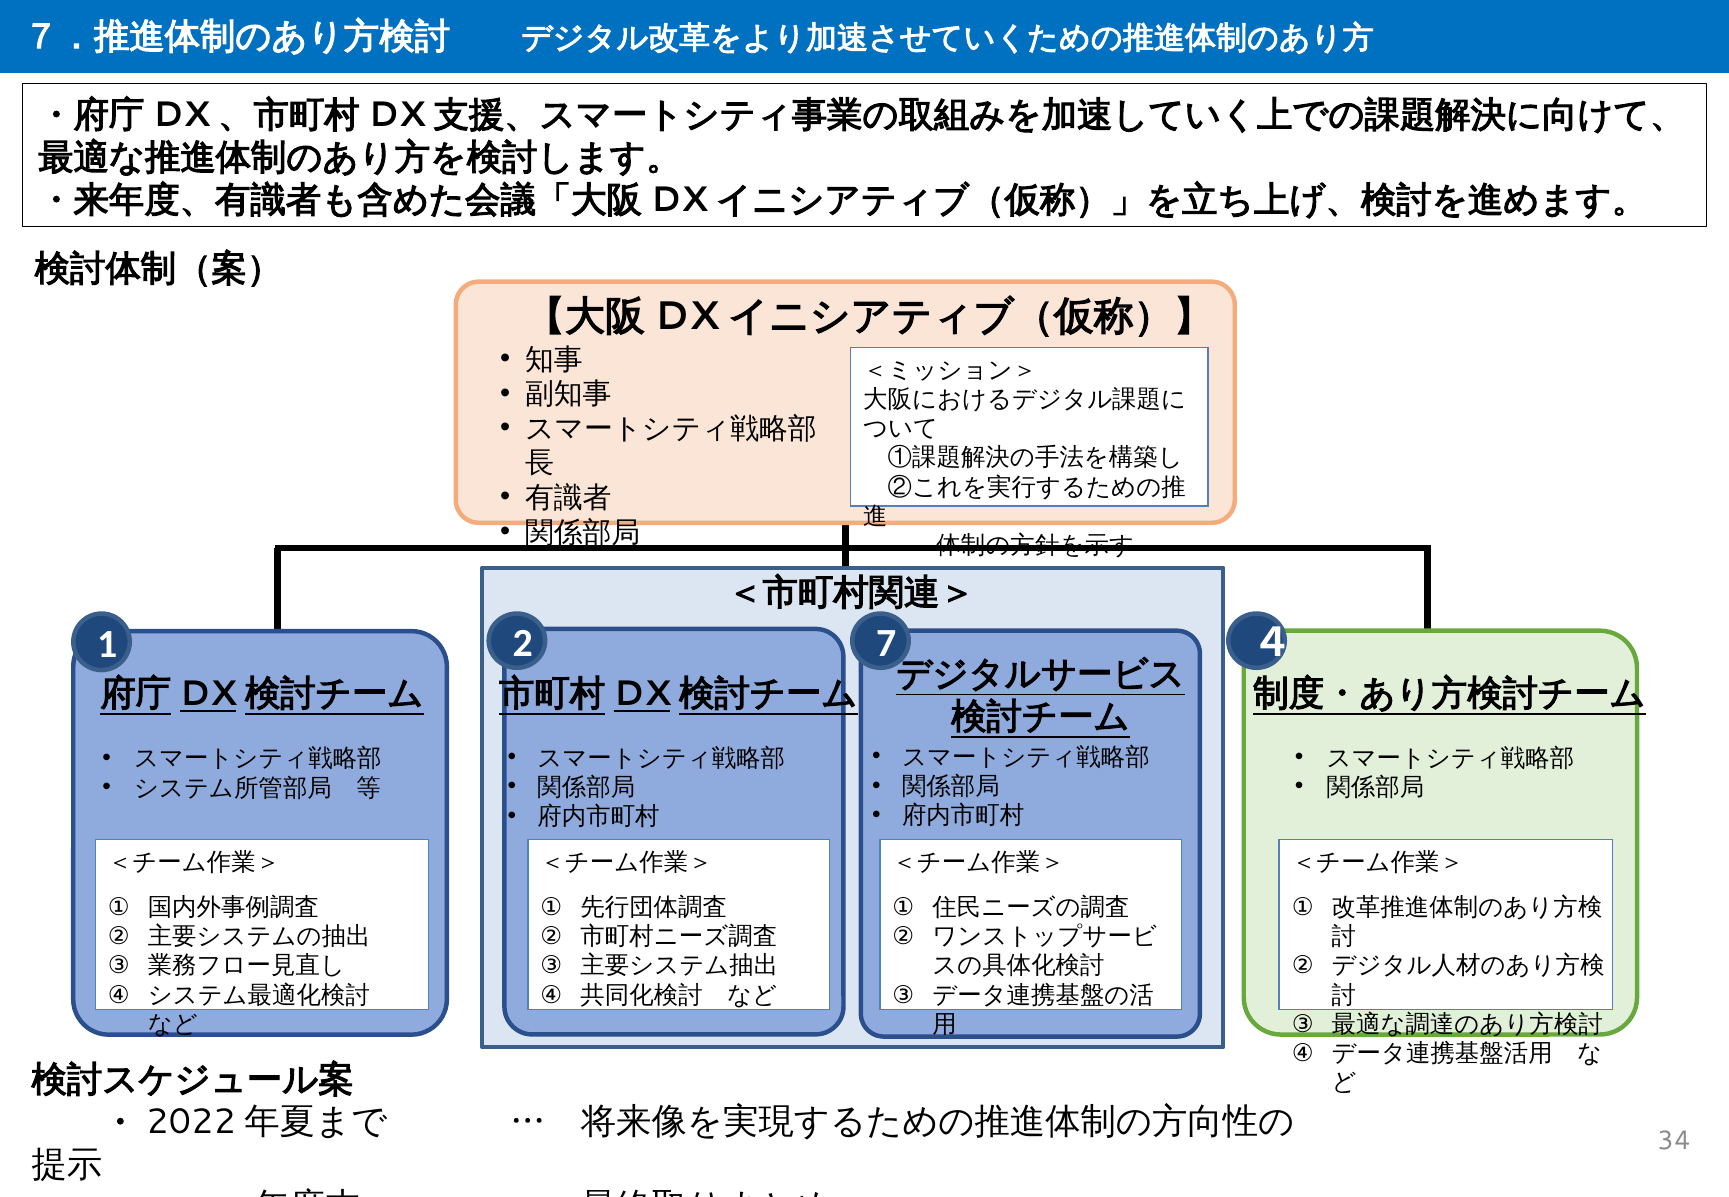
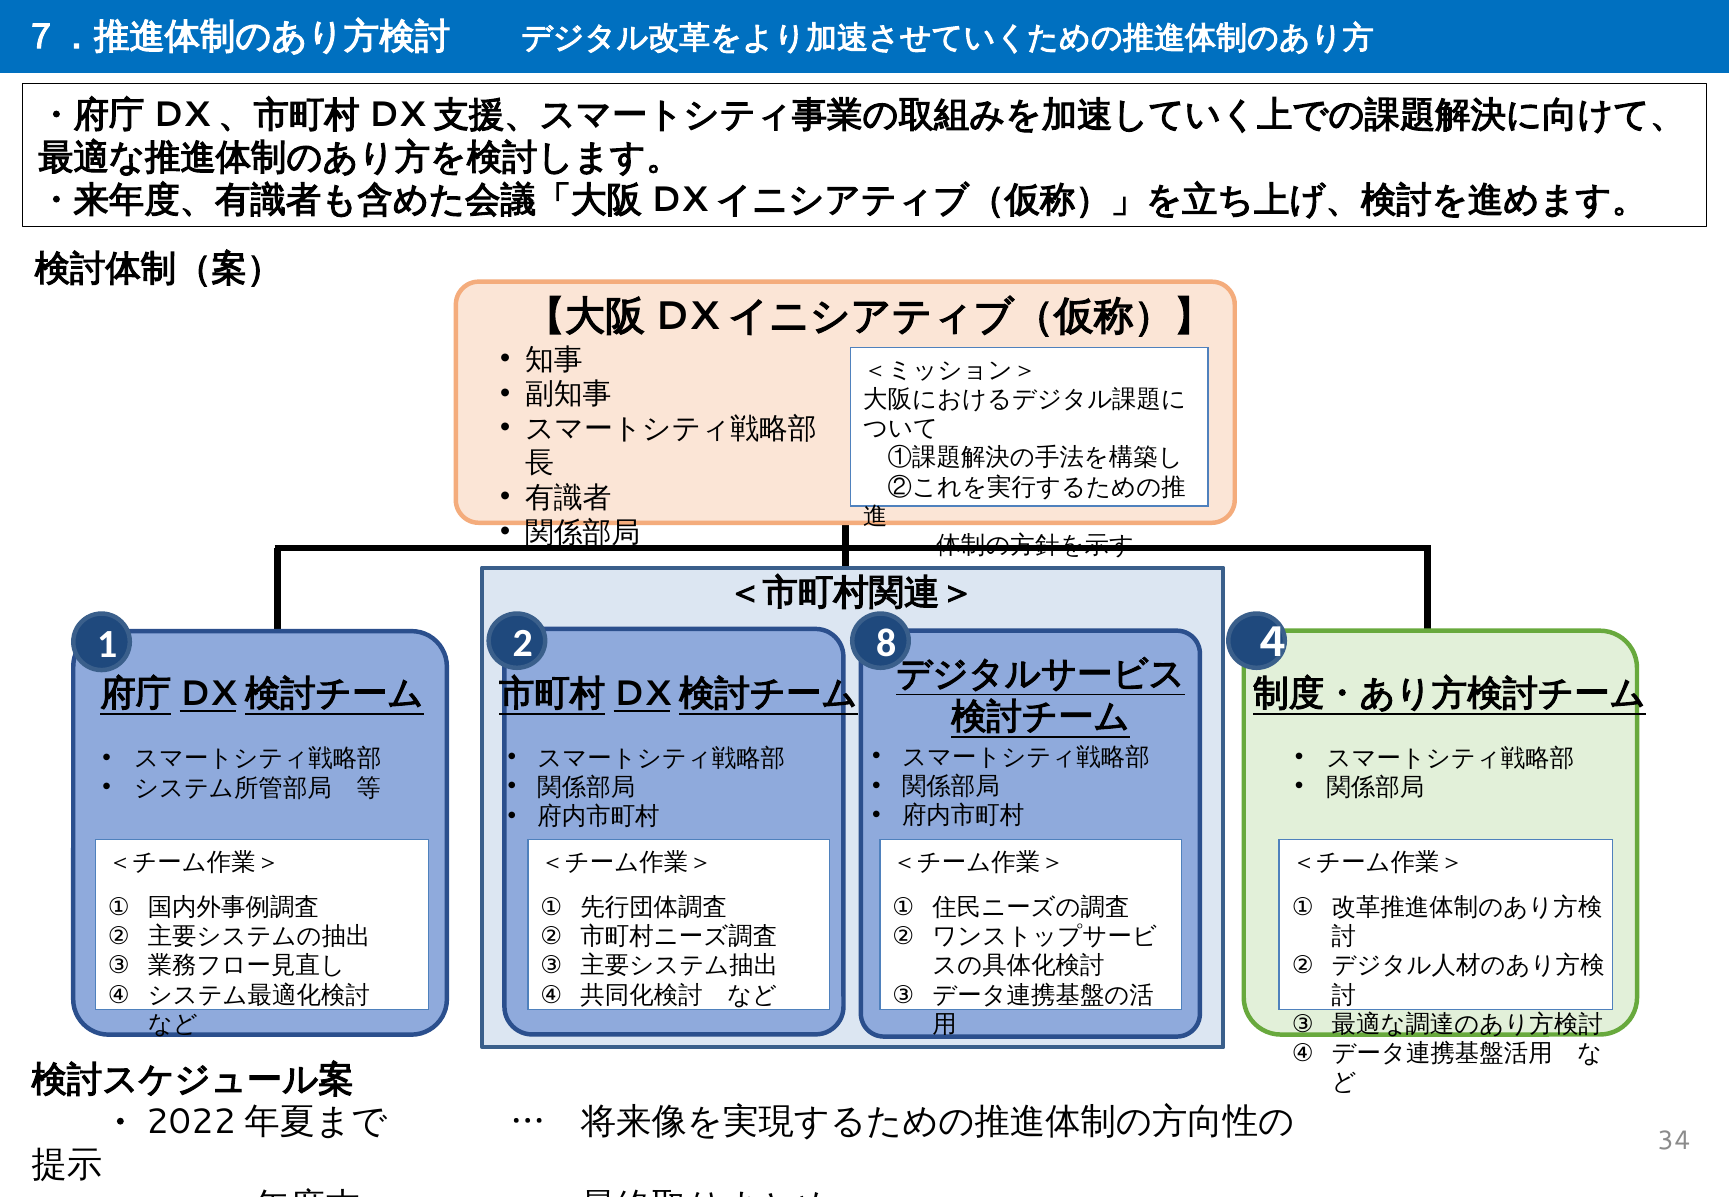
7: 7 -> 8 (886, 643)
